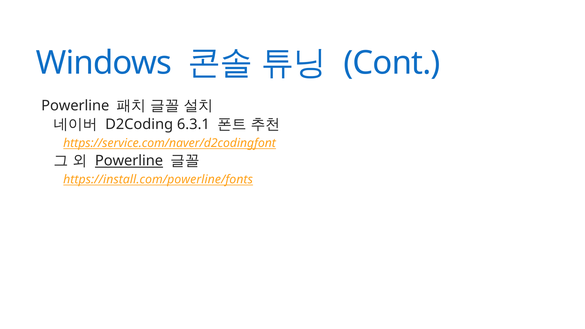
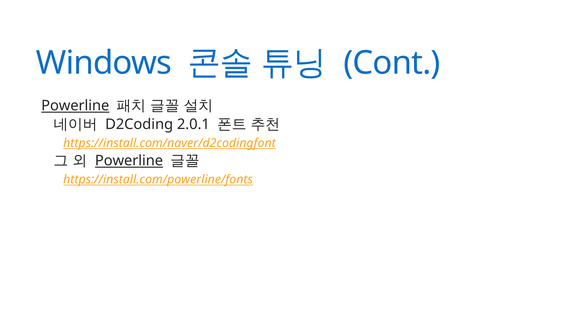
Powerline underline: none -> present (75, 106)
6.3.1: 6.3.1 -> 2.0.1 (193, 124)
https://service.com/naver/d2codingfont: https://service.com/naver/d2codingfont -> https://install.com/naver/d2codingfont (169, 143)
